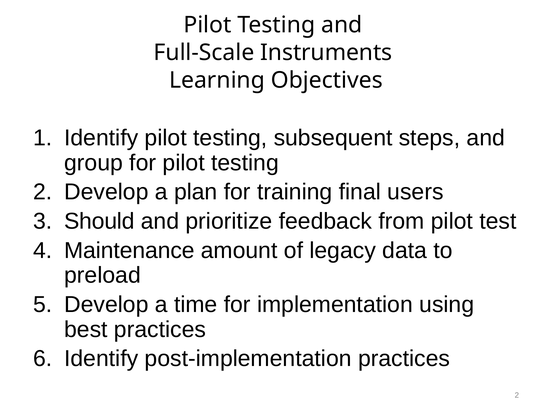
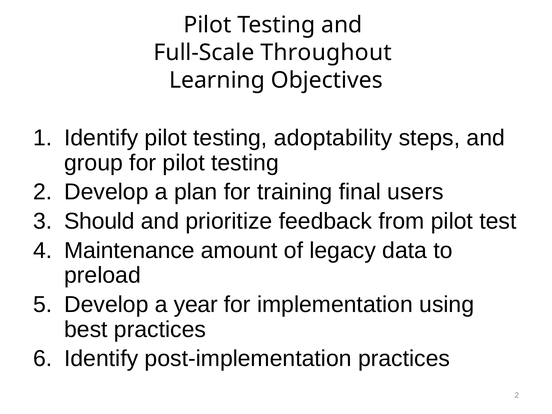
Instruments: Instruments -> Throughout (326, 53)
subsequent: subsequent -> adoptability (333, 138)
time: time -> year (196, 305)
